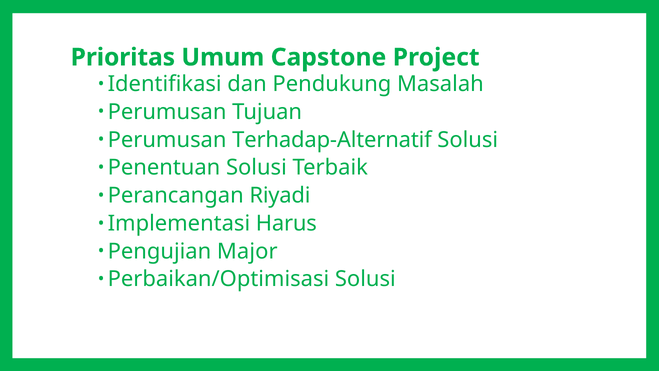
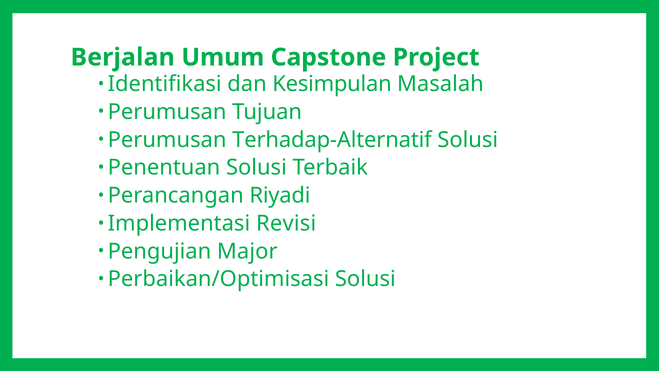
Prioritas: Prioritas -> Berjalan (123, 57)
Pendukung: Pendukung -> Kesimpulan (332, 84)
Harus: Harus -> Revisi (286, 223)
